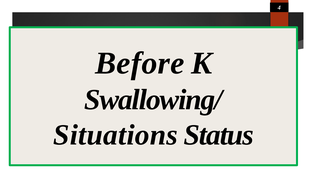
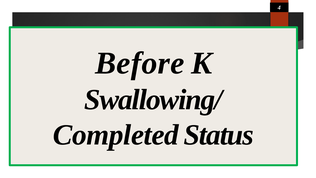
Situations: Situations -> Completed (116, 135)
